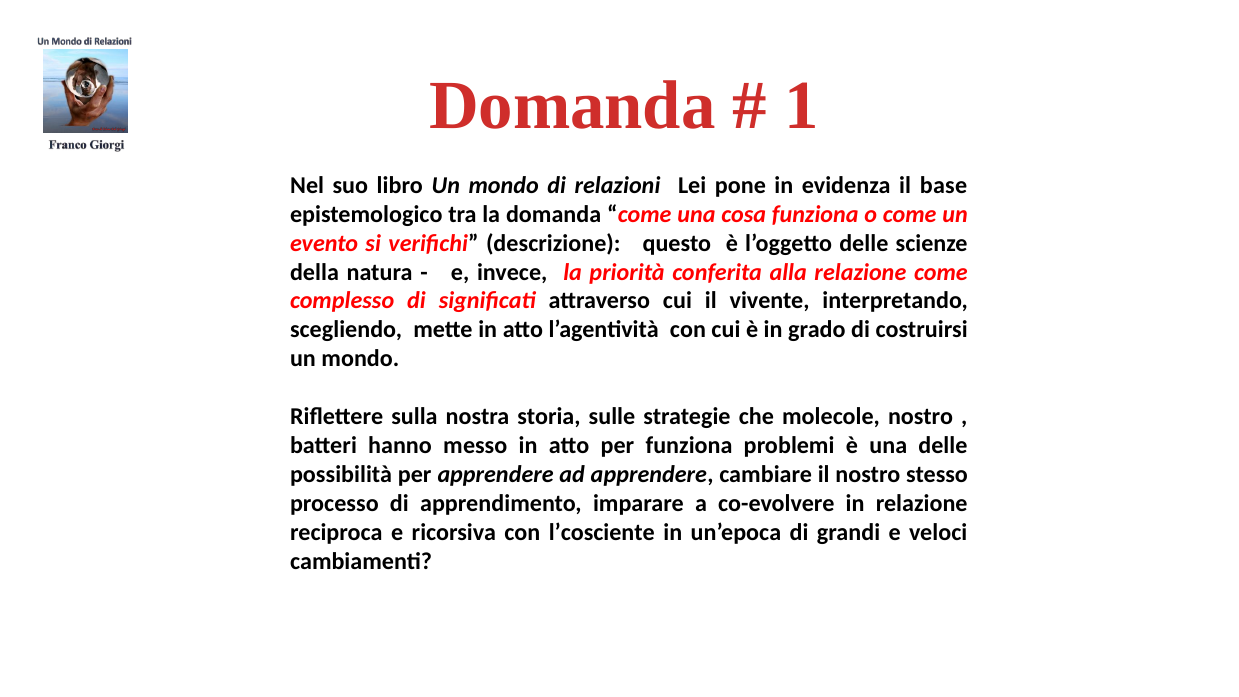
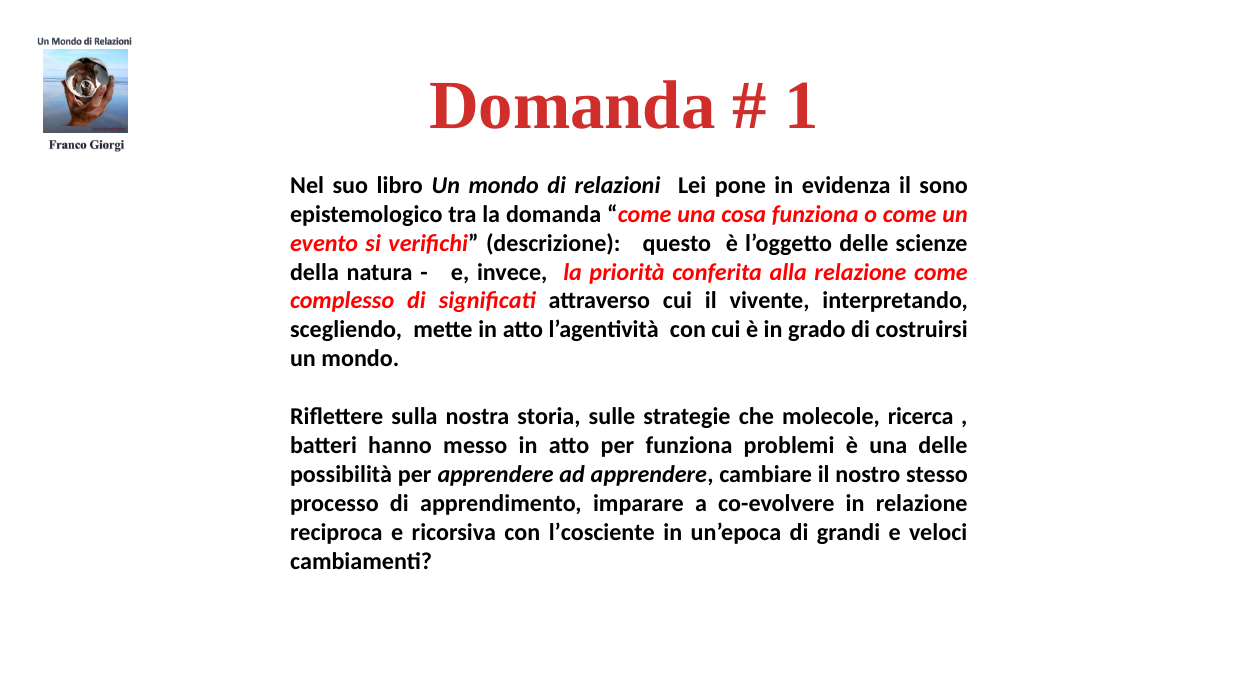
base: base -> sono (944, 185)
molecole nostro: nostro -> ricerca (921, 417)
